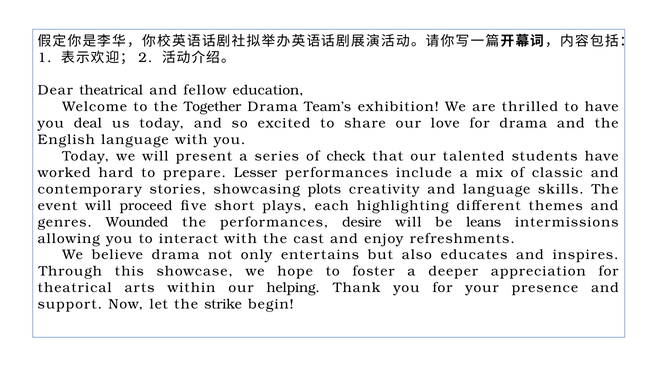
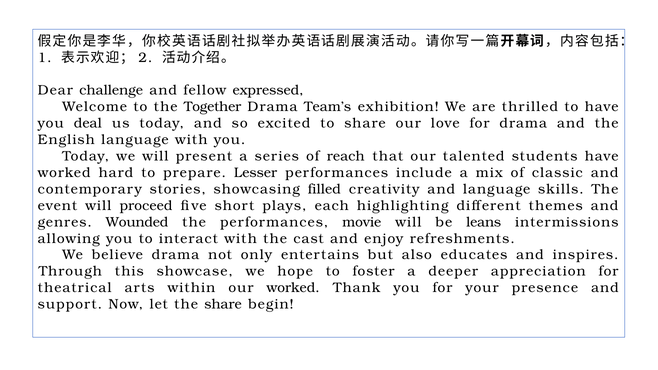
Dear theatrical: theatrical -> challenge (111, 90)
education: education -> expressed (268, 90)
check: check -> reach (346, 156)
plots: plots -> filled (324, 189)
desire: desire -> movie (362, 222)
our helping: helping -> worked (293, 288)
the strike: strike -> share (223, 304)
